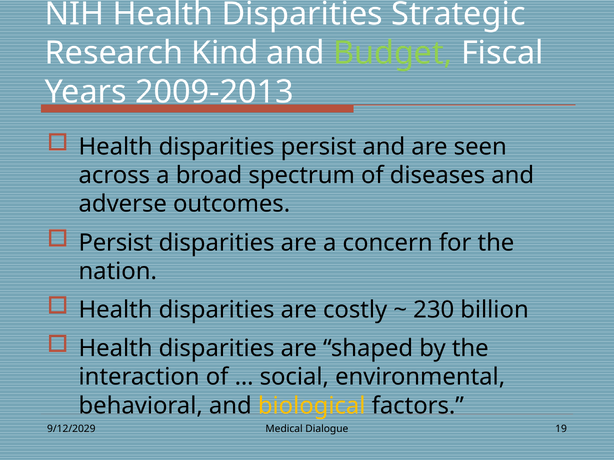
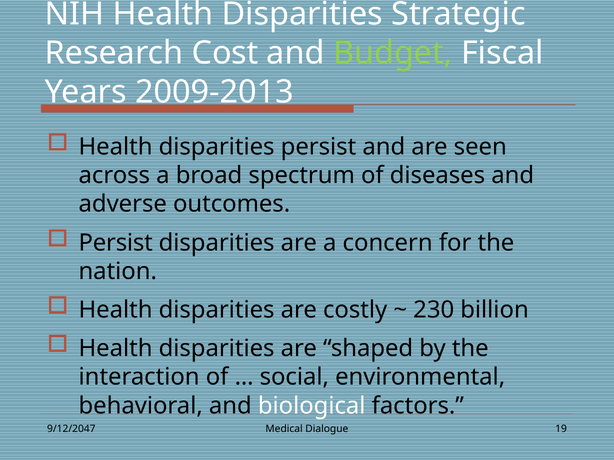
Kind: Kind -> Cost (225, 53)
biological colour: yellow -> white (312, 406)
9/12/2029: 9/12/2029 -> 9/12/2047 (71, 429)
